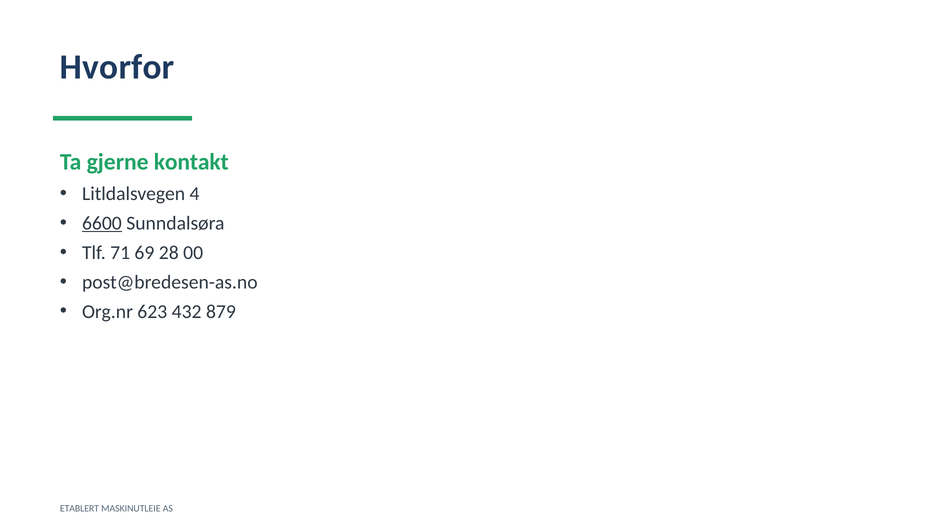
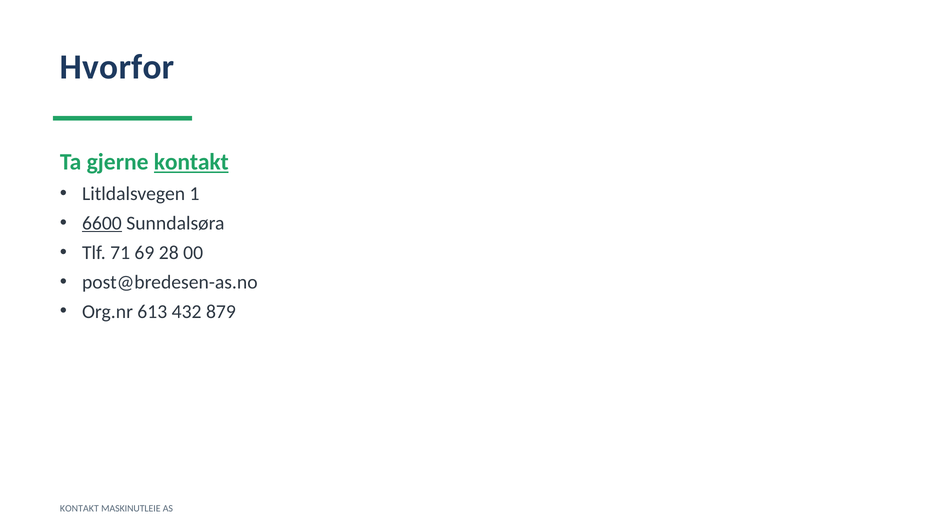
kontakt underline: none -> present (191, 162)
4: 4 -> 1 (195, 194)
623: 623 -> 613 (152, 312)
ETABLERT: ETABLERT -> KONTAKT (79, 508)
